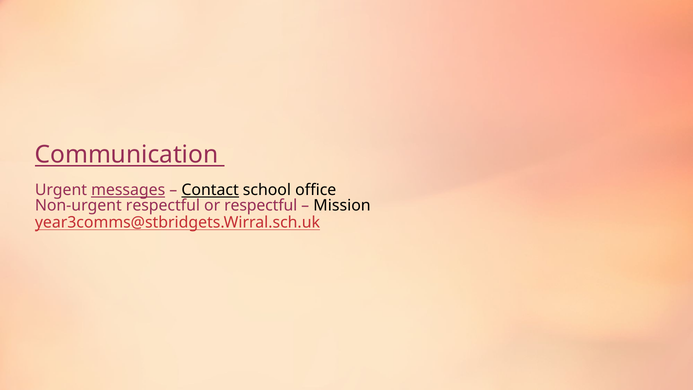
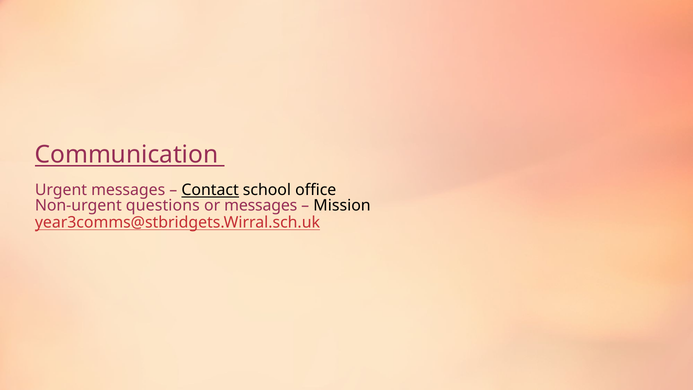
messages underline: present -> none (128, 190)
Non-urgent respectful: respectful -> questions (163, 205)
or respectful: respectful -> messages (261, 205)
